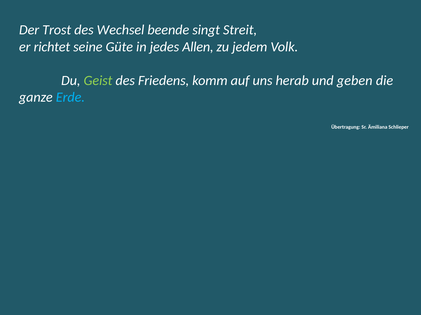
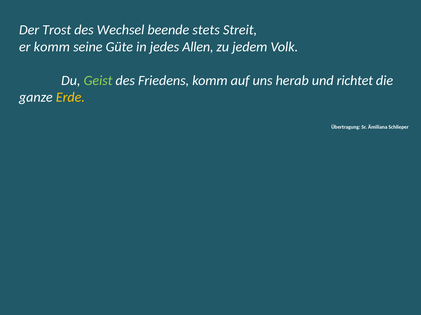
singt: singt -> stets (206, 30)
er richtet: richtet -> komm (52, 47)
geben: geben -> richtet (355, 81)
Erde colour: light blue -> yellow (70, 97)
